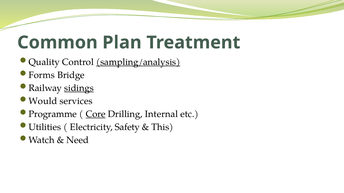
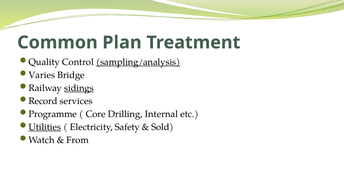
Forms: Forms -> Varies (42, 75)
Would: Would -> Record (43, 101)
Core underline: present -> none (96, 114)
Utilities underline: none -> present (45, 127)
This: This -> Sold (163, 127)
Need: Need -> From (78, 140)
